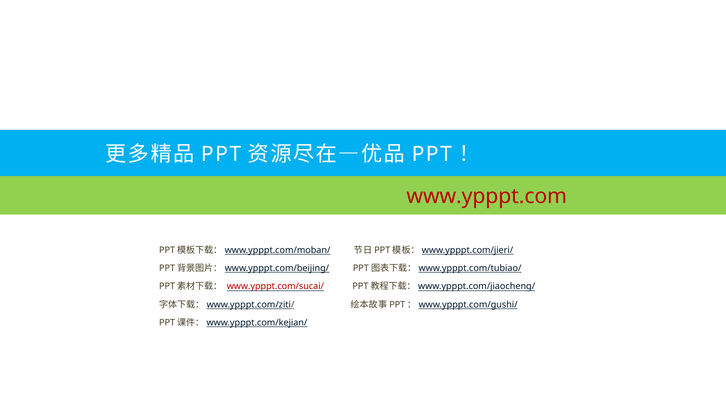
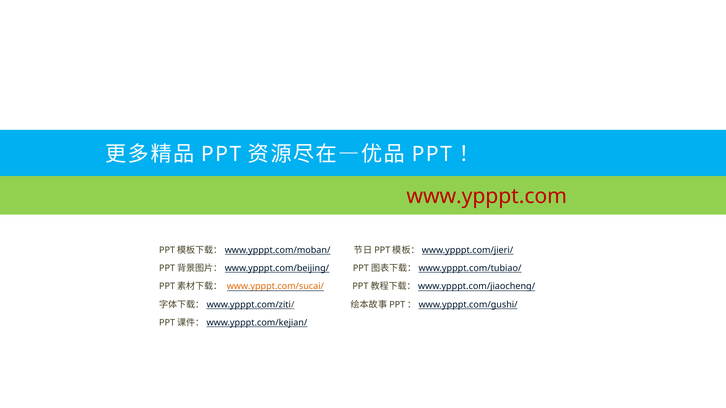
www.ypppt.com/sucai/ colour: red -> orange (275, 287)
